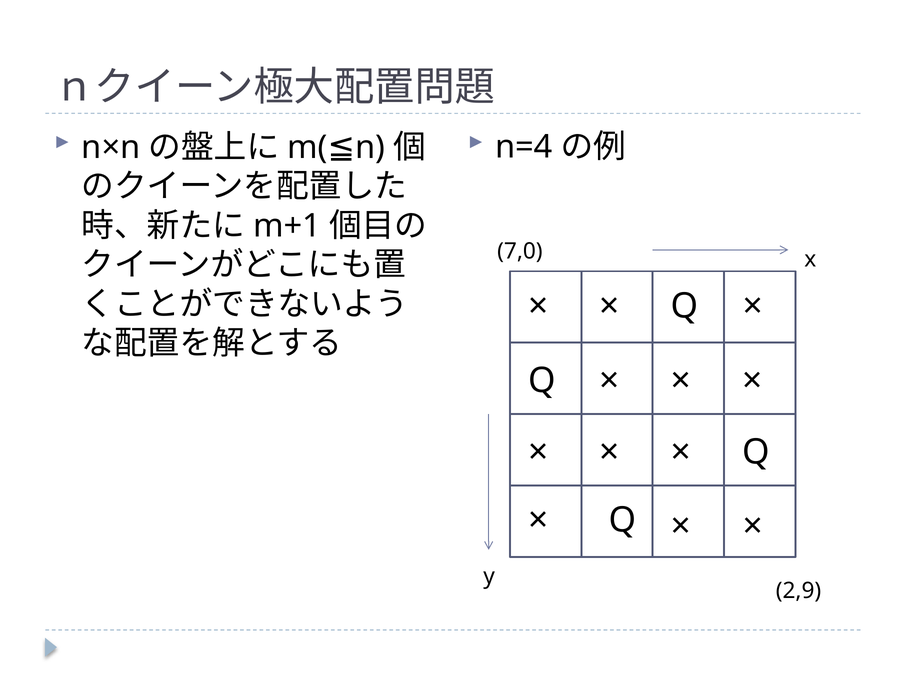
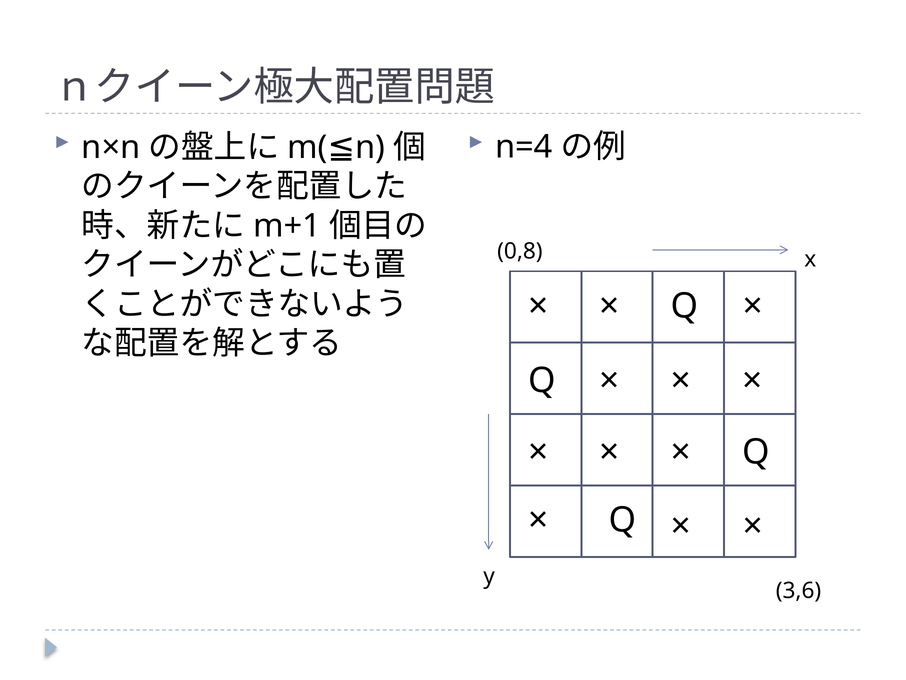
7,0: 7,0 -> 0,8 (520, 251)
2,9: 2,9 -> 3,6 (799, 590)
